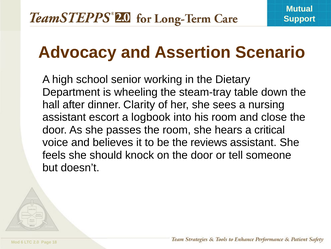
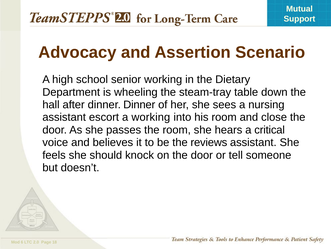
dinner Clarity: Clarity -> Dinner (139, 104)
a logbook: logbook -> working (151, 117)
